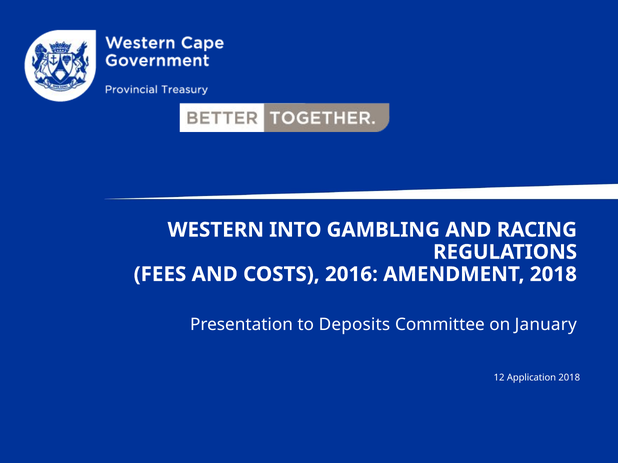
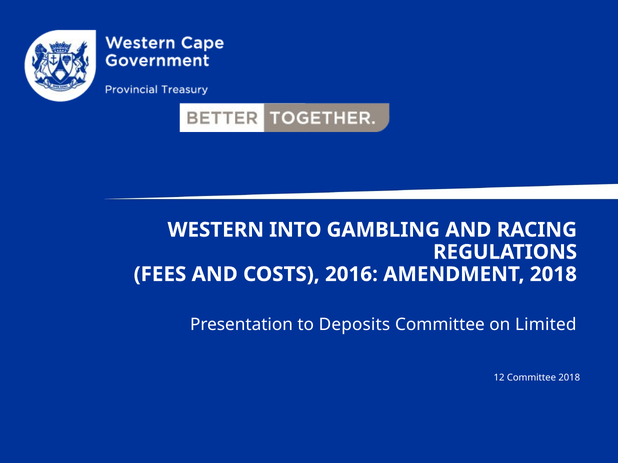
January: January -> Limited (546, 325)
12 Application: Application -> Committee (531, 378)
